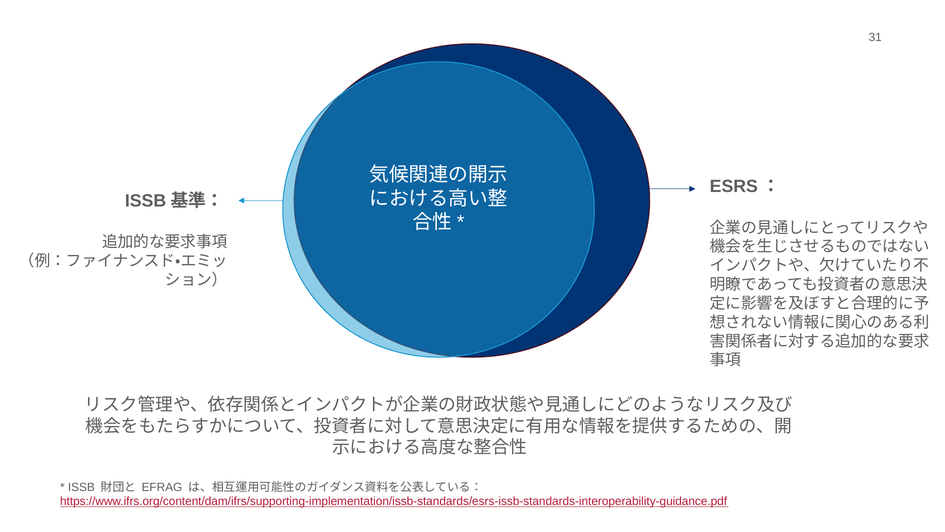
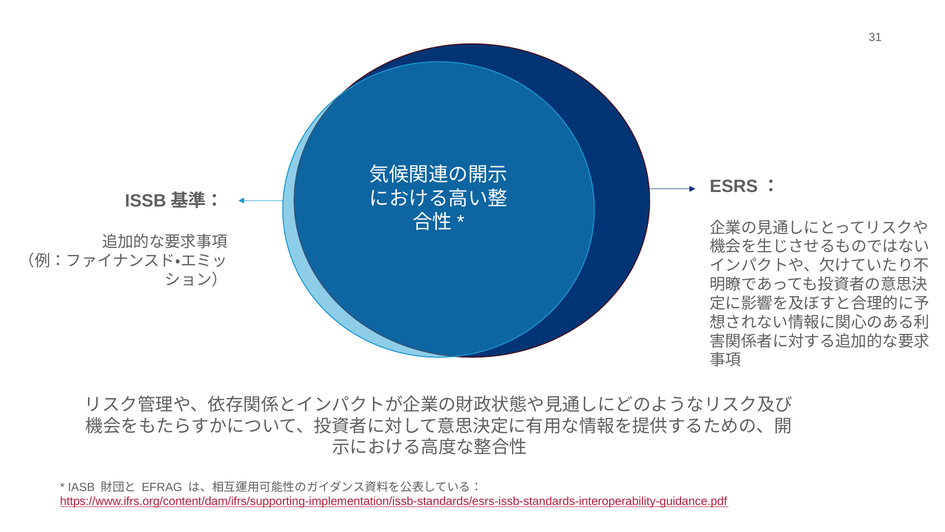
ISSB: ISSB -> IASB (81, 487)
